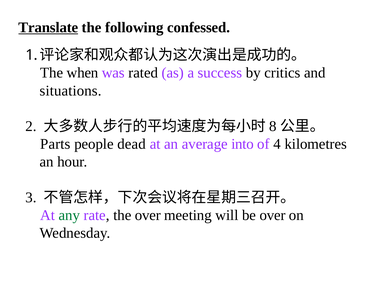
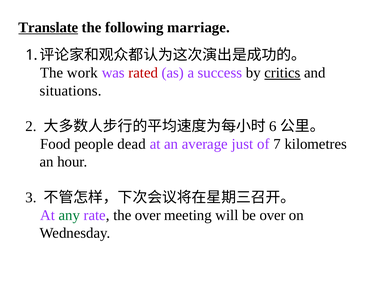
confessed: confessed -> marriage (198, 27)
when: when -> work (82, 73)
rated colour: black -> red (143, 73)
critics underline: none -> present (282, 73)
8: 8 -> 6 (273, 126)
Parts: Parts -> Food (55, 144)
into: into -> just (242, 144)
4: 4 -> 7 (277, 144)
